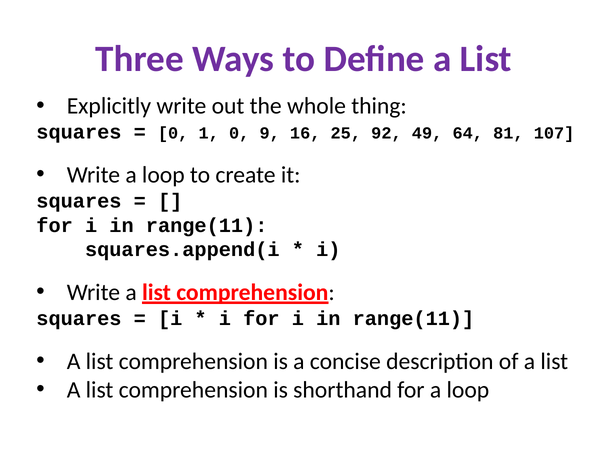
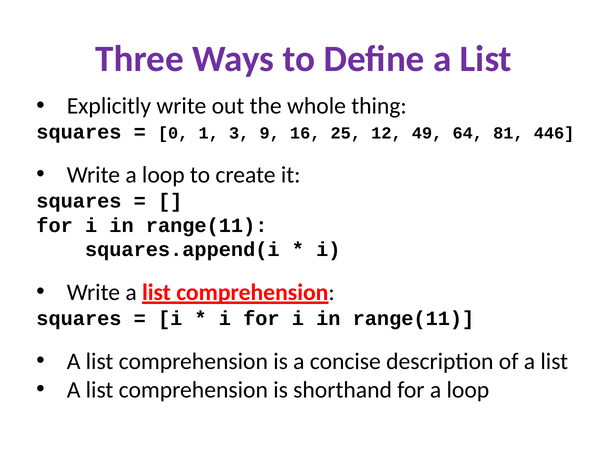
1 0: 0 -> 3 (239, 133)
92: 92 -> 12 (386, 133)
107: 107 -> 446 (554, 133)
